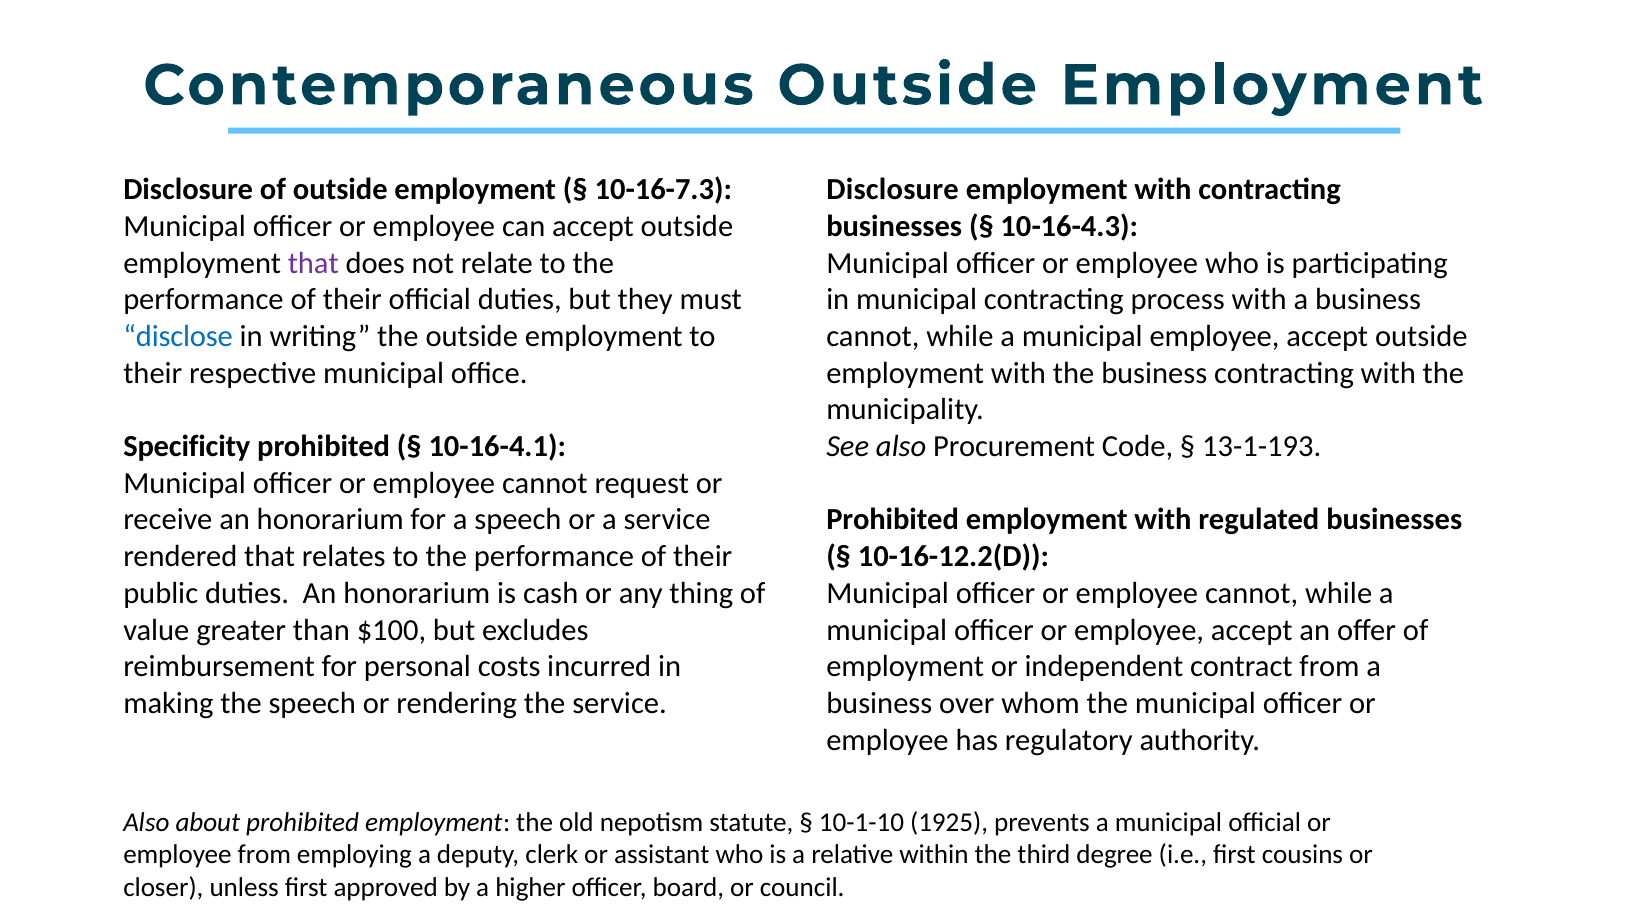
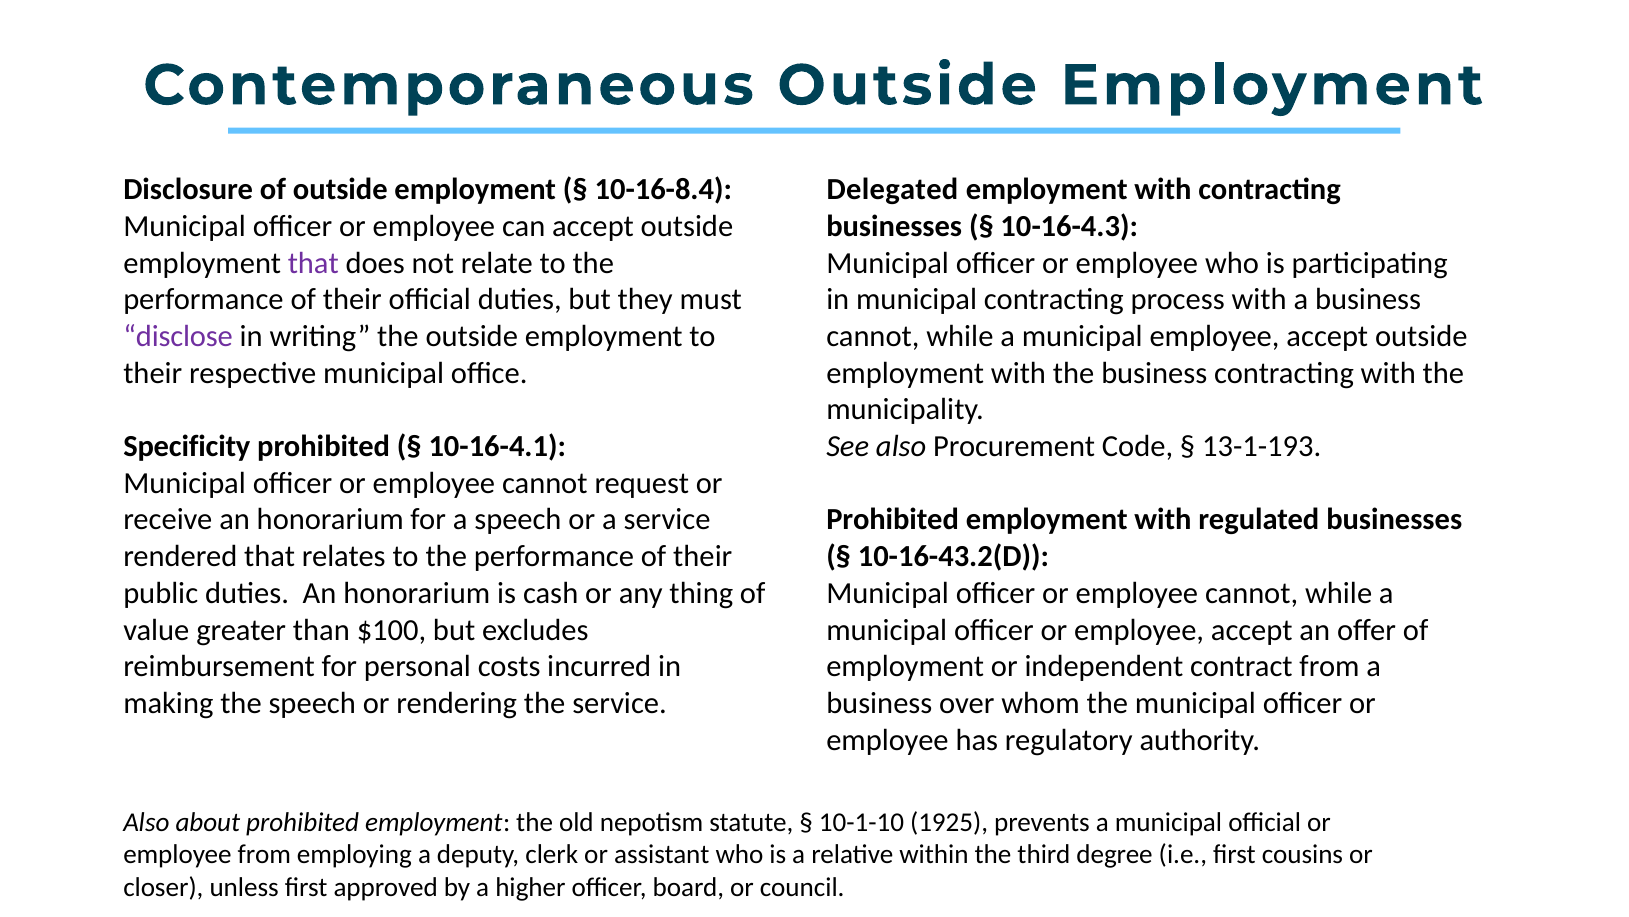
10-16-7.3: 10-16-7.3 -> 10-16-8.4 (663, 190)
Disclosure: Disclosure -> Delegated (892, 190)
disclose colour: blue -> purple (178, 336)
10-16-12.2(D: 10-16-12.2(D -> 10-16-43.2(D (953, 556)
